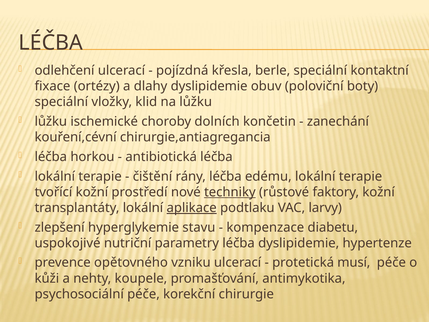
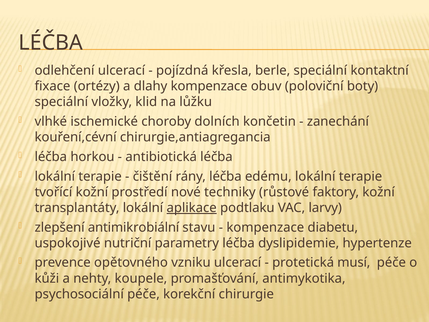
dlahy dyslipidemie: dyslipidemie -> kompenzace (209, 86)
lůžku: lůžku -> vlhké (51, 121)
techniky underline: present -> none (230, 192)
hyperglykemie: hyperglykemie -> antimikrobiální (134, 227)
